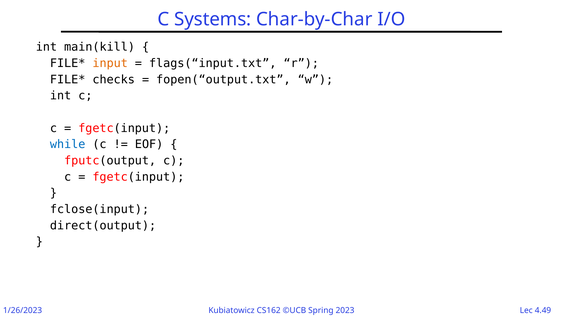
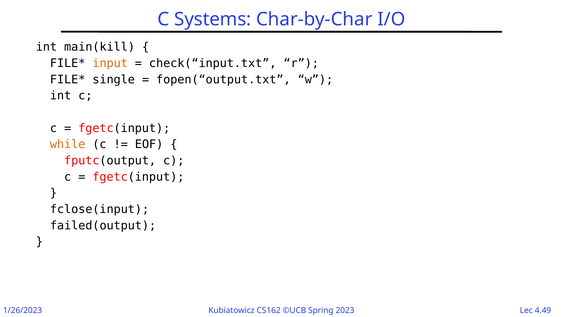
flags(“input.txt: flags(“input.txt -> check(“input.txt (213, 63)
checks: checks -> single (114, 79)
while colour: blue -> orange (68, 144)
direct(output: direct(output -> failed(output (103, 225)
